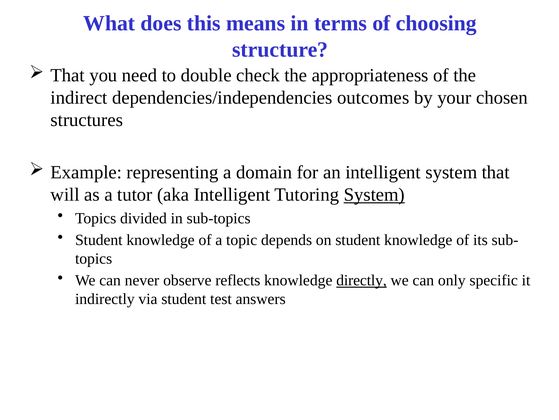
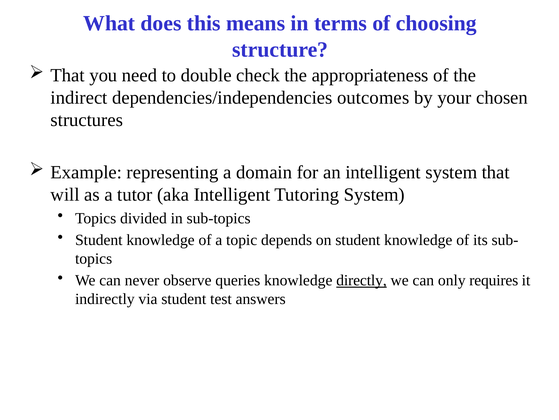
System underline: present -> none (374, 194)
reflects: reflects -> queries (238, 280)
specific: specific -> requires (494, 280)
